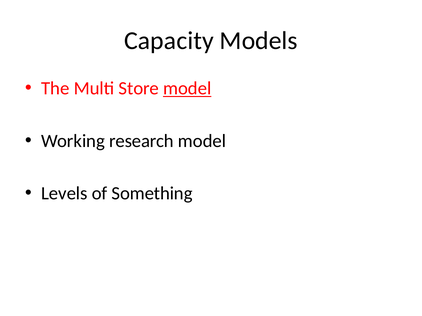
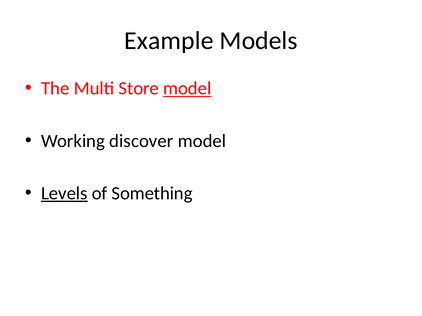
Capacity: Capacity -> Example (169, 41)
research: research -> discover (141, 141)
Levels underline: none -> present (64, 194)
